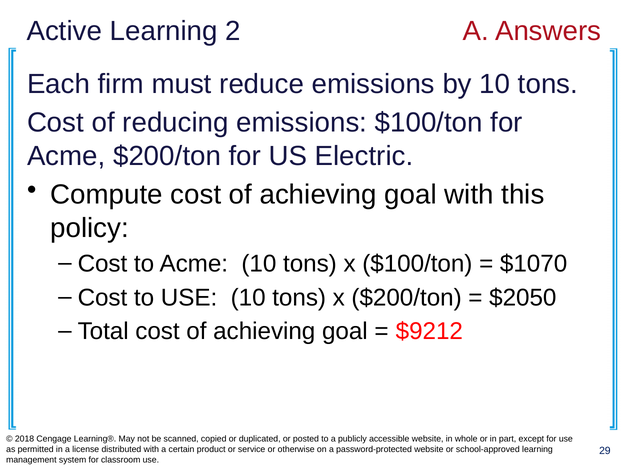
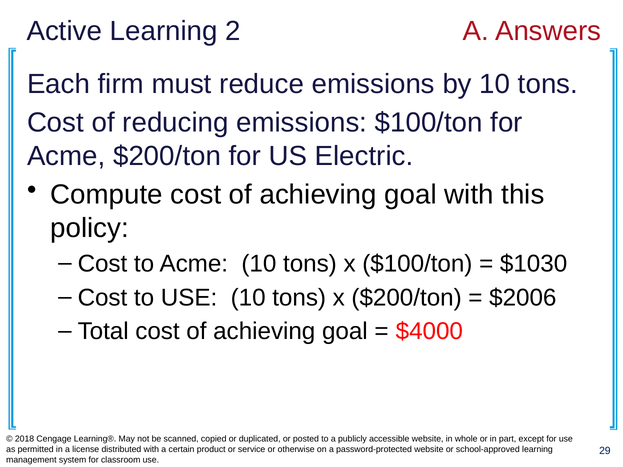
$1070: $1070 -> $1030 (534, 264)
$2050: $2050 -> $2006 (523, 298)
$9212: $9212 -> $4000 (429, 332)
